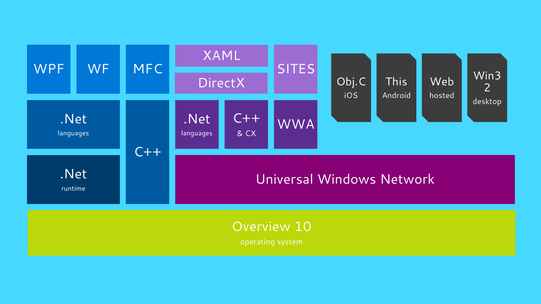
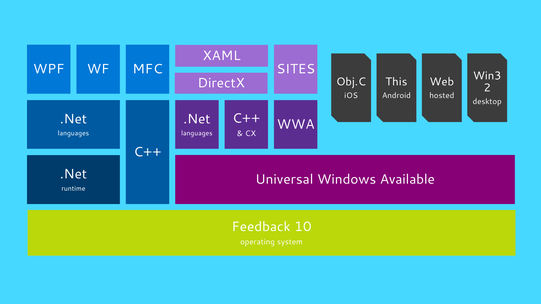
Network: Network -> Available (407, 180)
Overview: Overview -> Feedback (261, 227)
